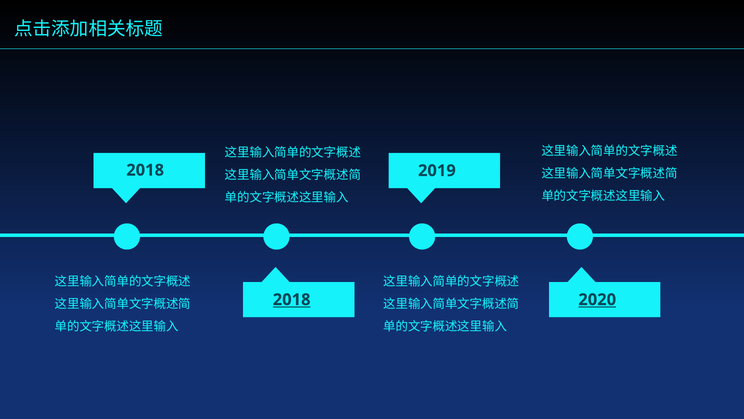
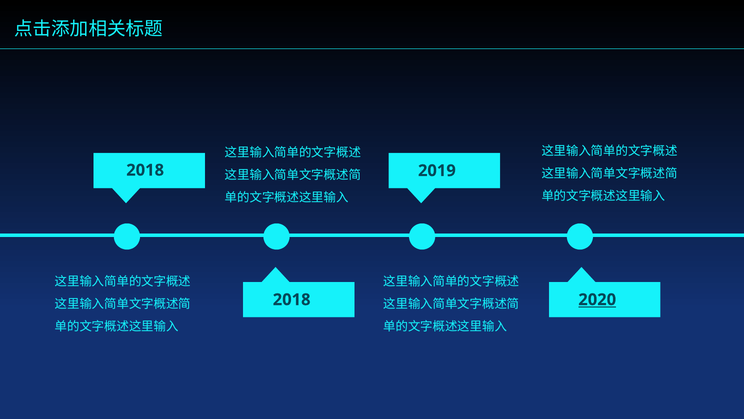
2018 underline: present -> none (292, 299)
